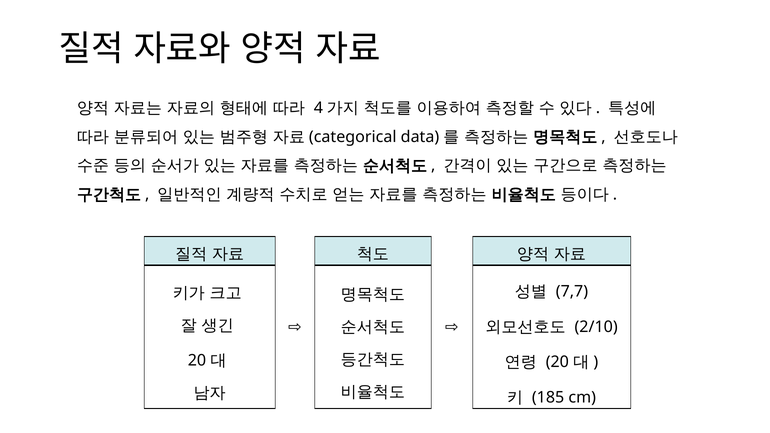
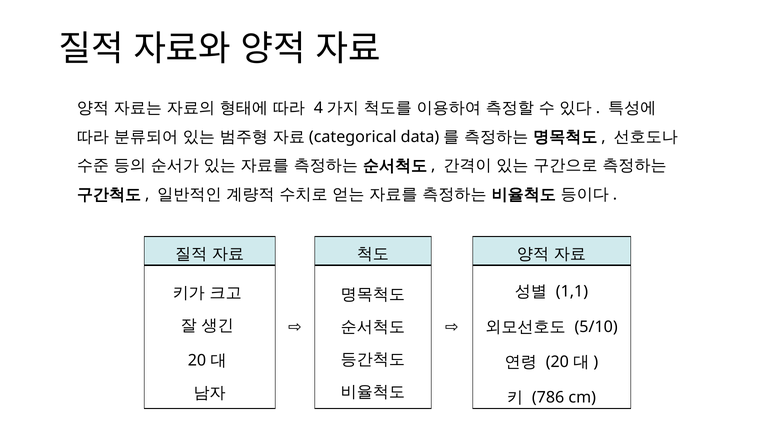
7,7: 7,7 -> 1,1 (572, 292)
2/10: 2/10 -> 5/10 (596, 327)
185: 185 -> 786 (548, 397)
